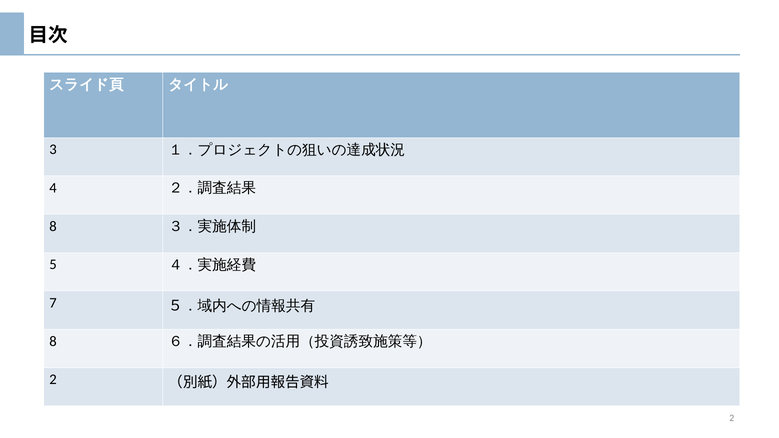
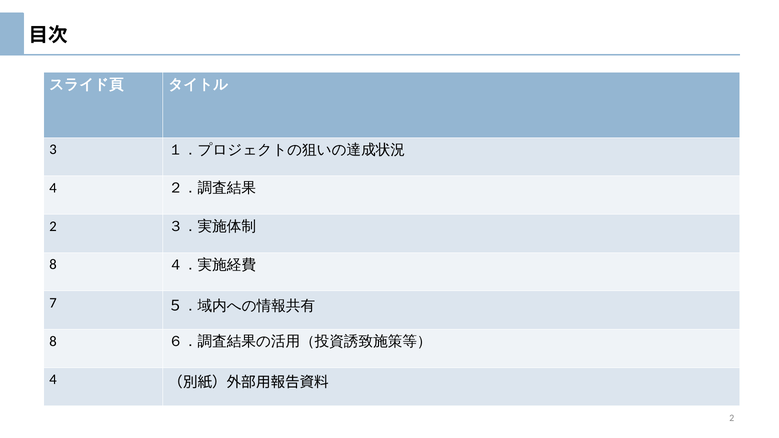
8​: 8​ -> 2​ (55, 226)
5​: 5​ -> 8​ (55, 265)
2​: 2​ -> 4​ (55, 380)
